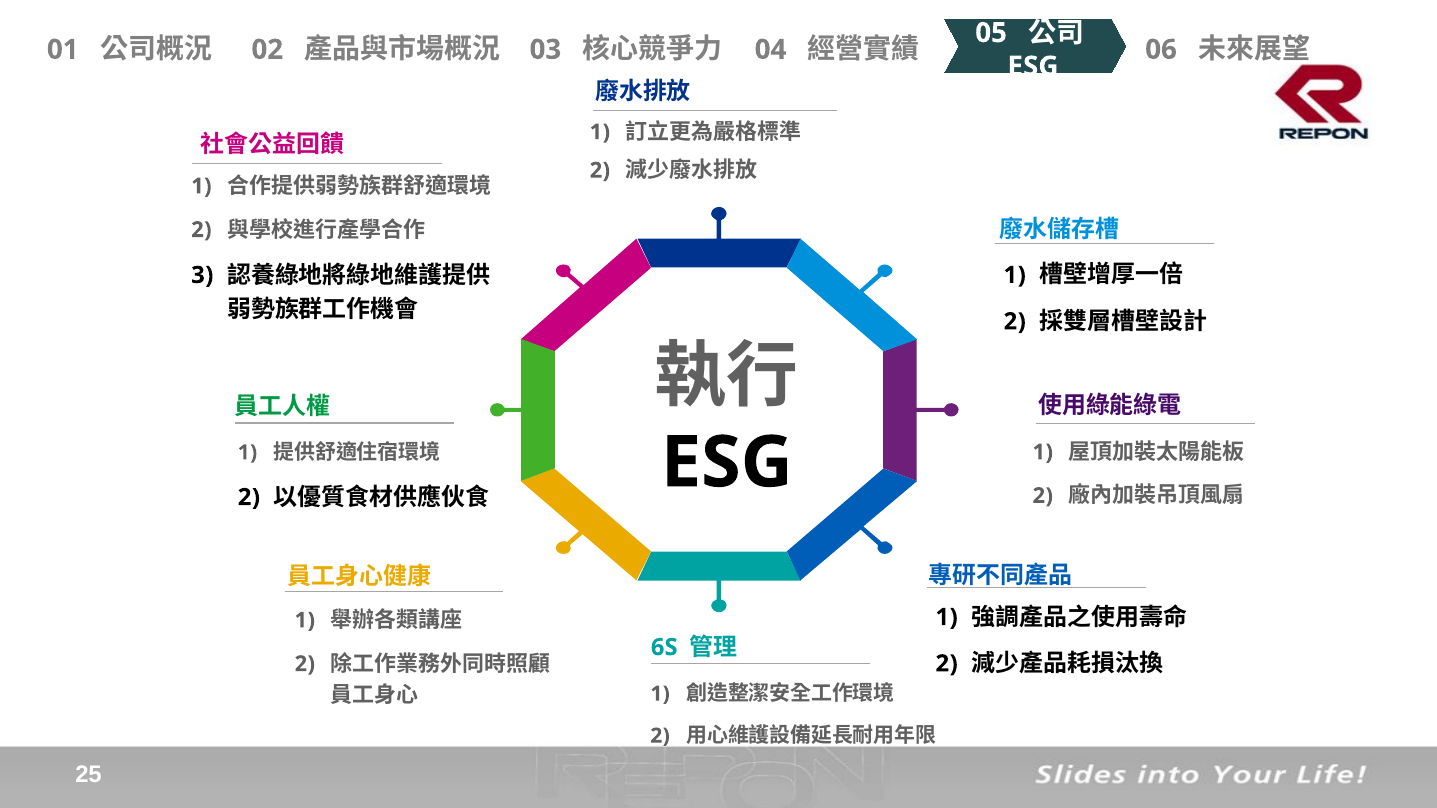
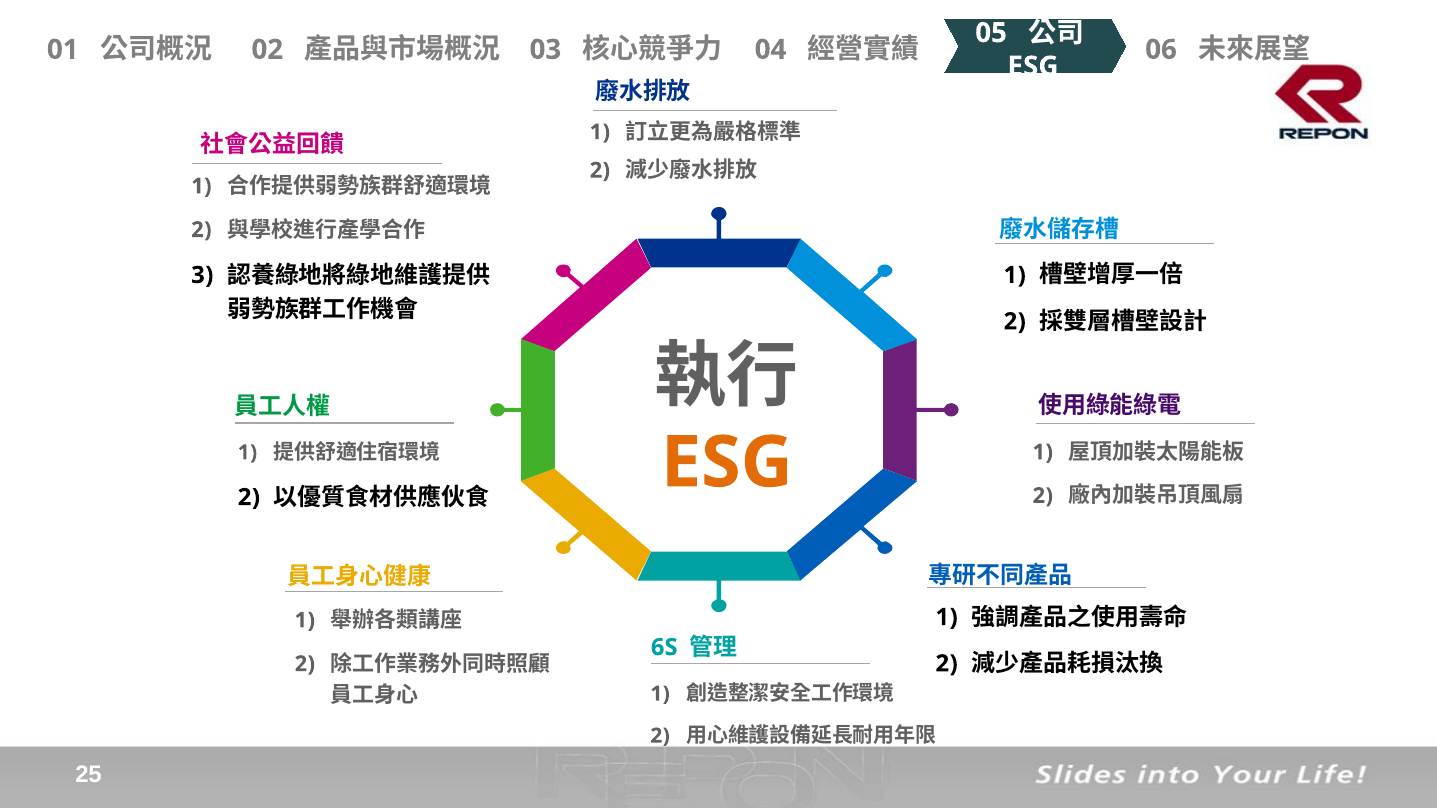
ESG colour: black -> orange (727, 463)
